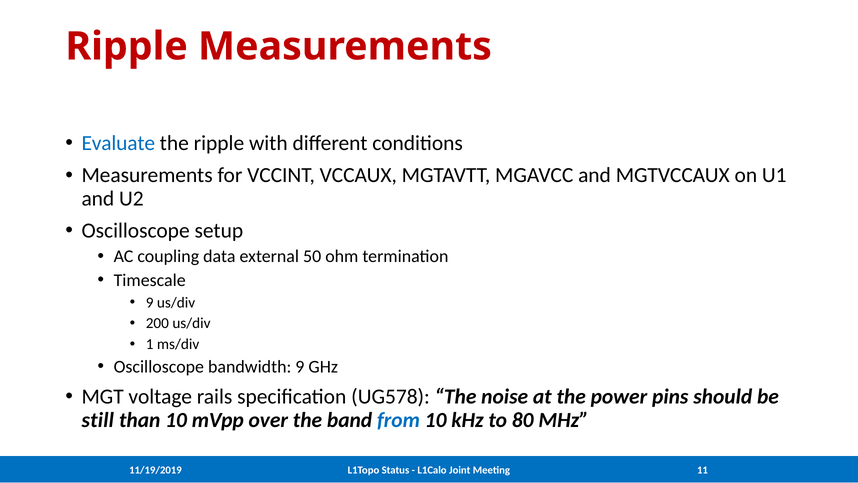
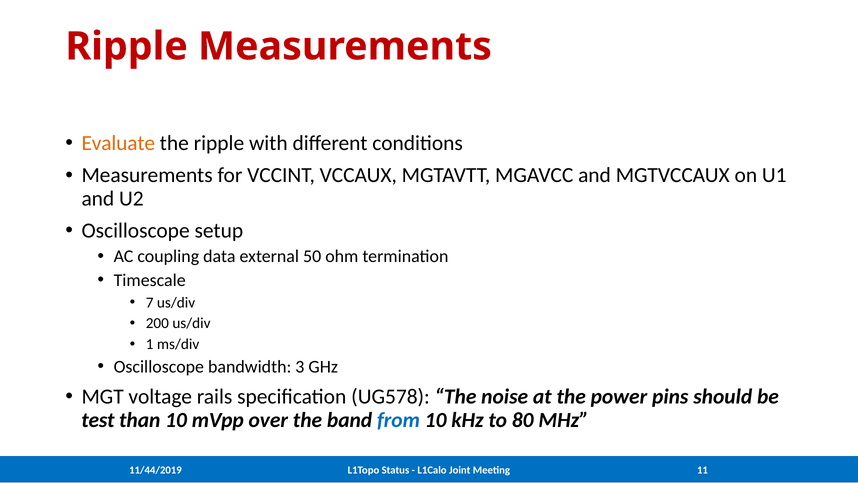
Evaluate colour: blue -> orange (118, 143)
9: 9 -> 7 (150, 302)
bandwidth 9: 9 -> 3 (300, 366)
still: still -> test (98, 420)
11/19/2019: 11/19/2019 -> 11/44/2019 (155, 470)
